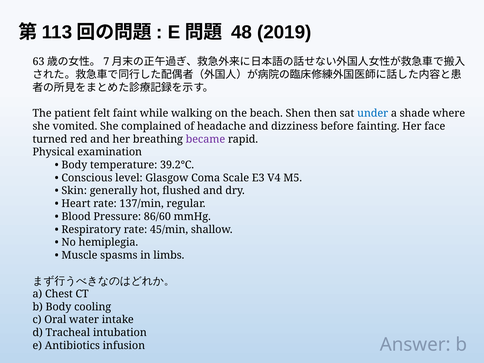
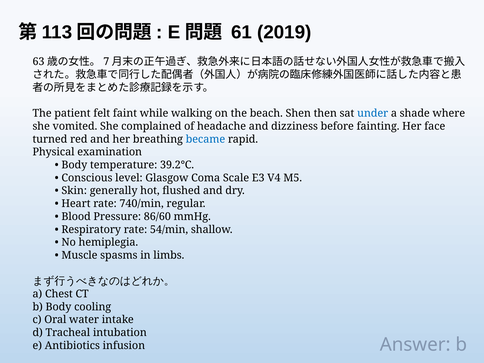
48: 48 -> 61 (242, 32)
became colour: purple -> blue (205, 139)
137/min: 137/min -> 740/min (142, 204)
45/min: 45/min -> 54/min (169, 229)
